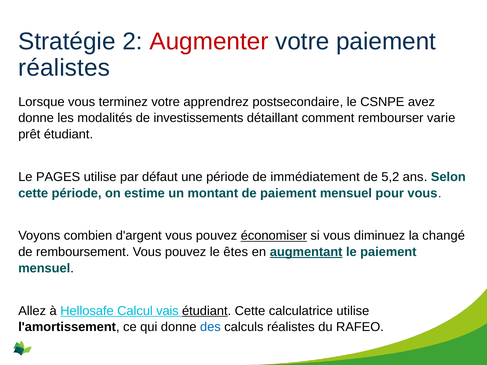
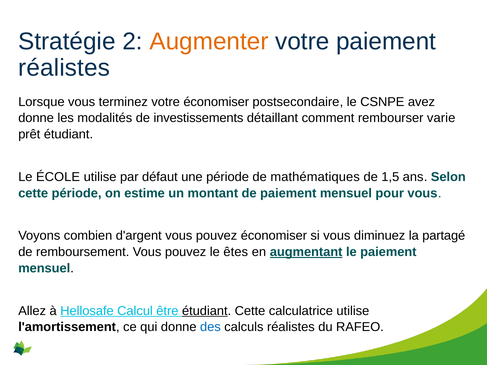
Augmenter colour: red -> orange (209, 41)
votre apprendrez: apprendrez -> économiser (216, 102)
PAGES: PAGES -> ÉCOLE (58, 177)
immédiatement: immédiatement -> mathématiques (315, 177)
5,2: 5,2 -> 1,5 (390, 177)
économiser underline: present -> none (274, 236)
changé: changé -> partagé (444, 236)
vais: vais -> être (167, 311)
